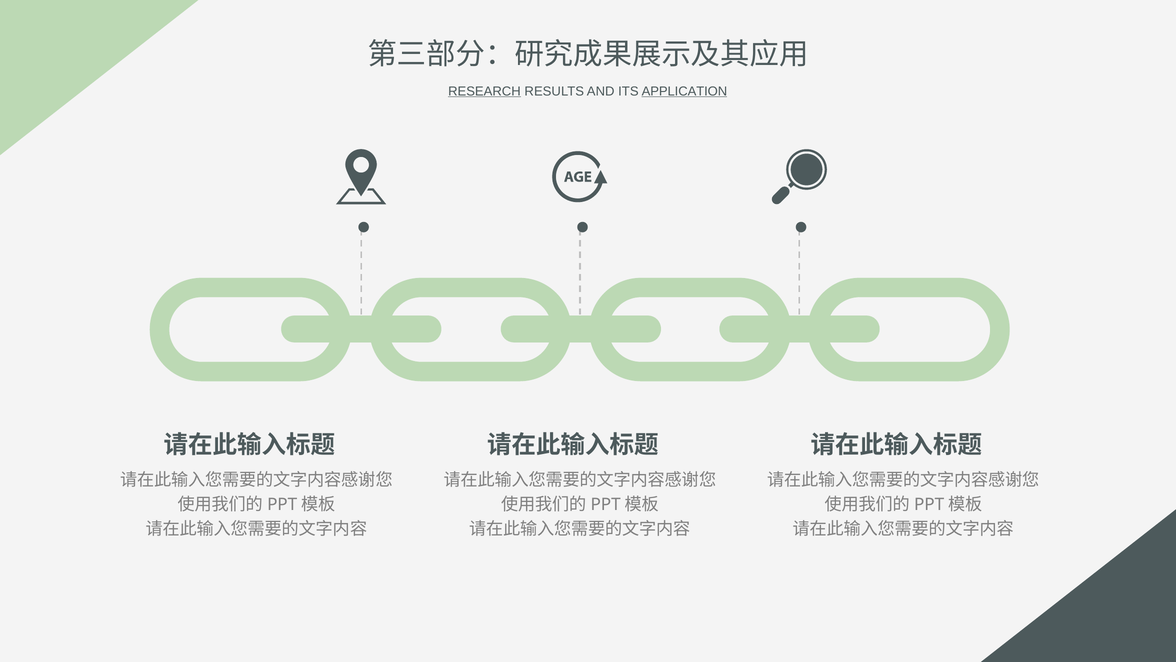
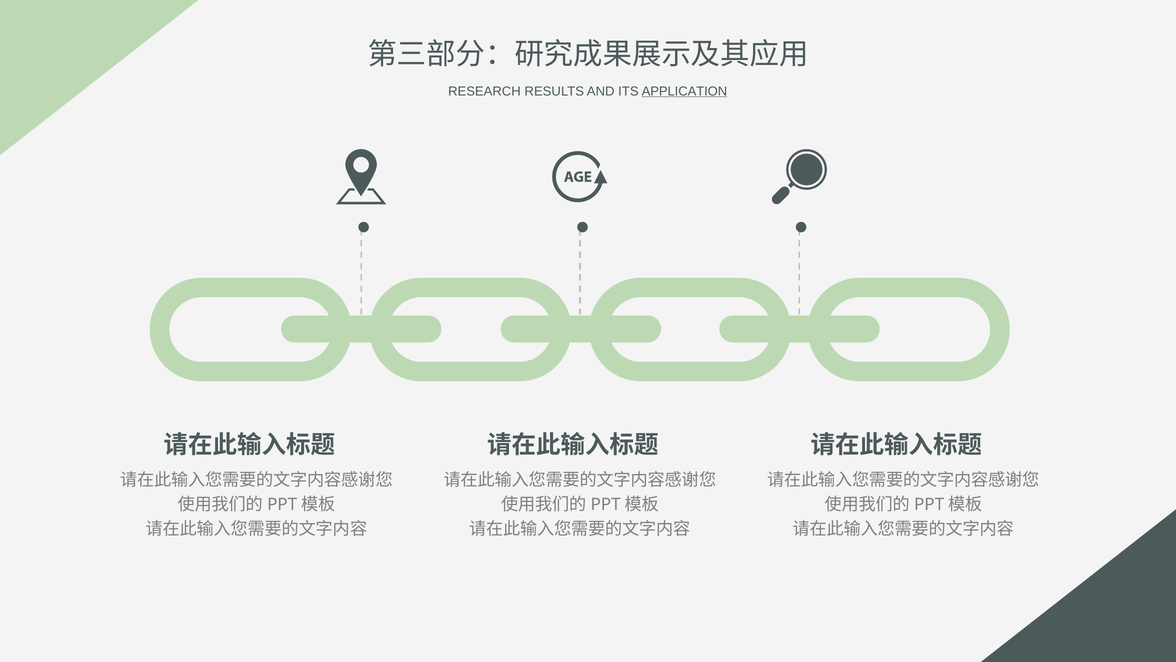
RESEARCH underline: present -> none (484, 91)
